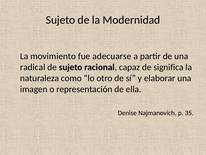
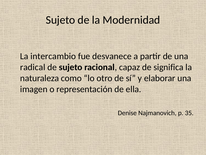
movimiento: movimiento -> intercambio (53, 56)
adecuarse: adecuarse -> desvanece (112, 56)
